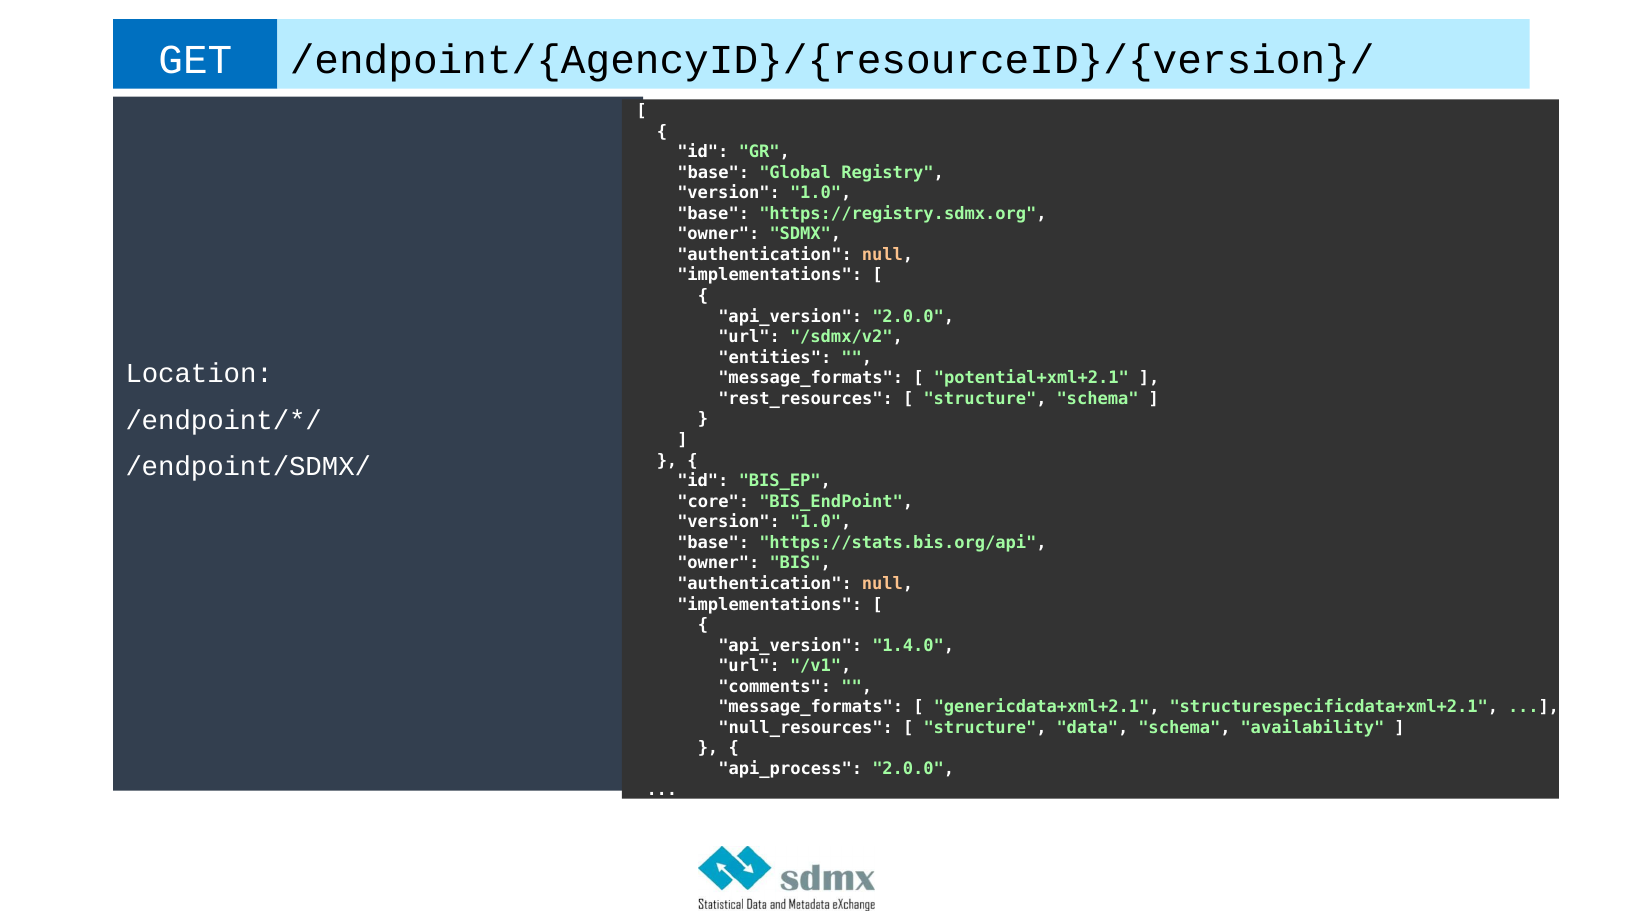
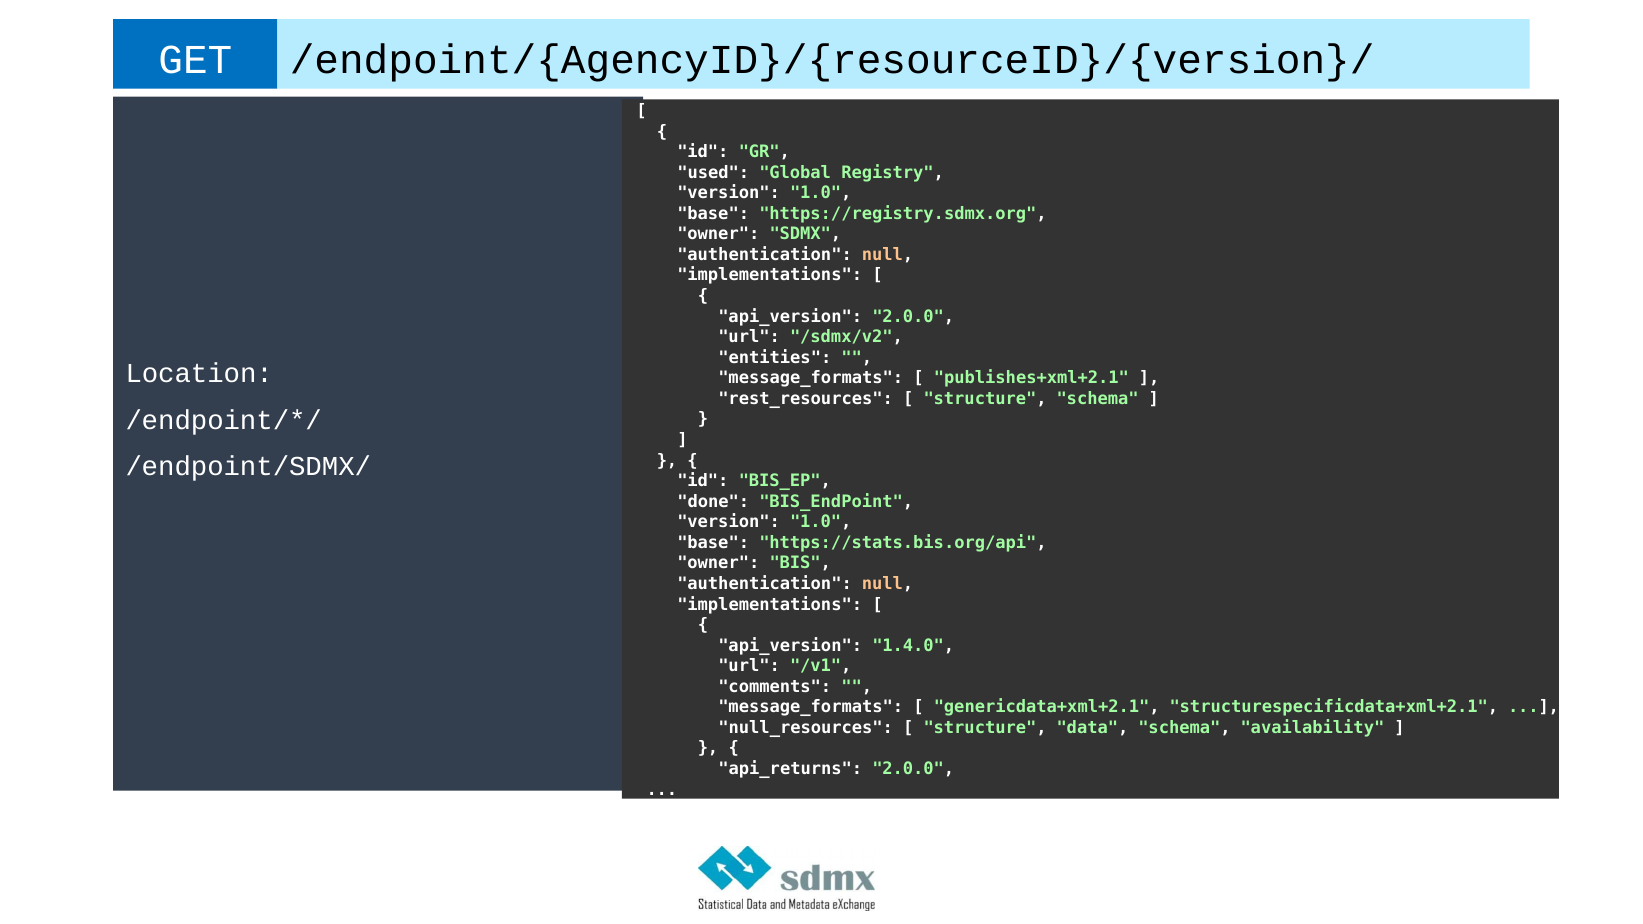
base: base -> used (713, 173)
potential+xml+2.1: potential+xml+2.1 -> publishes+xml+2.1 (1031, 378)
core: core -> done (713, 502)
api_process: api_process -> api_returns (790, 769)
